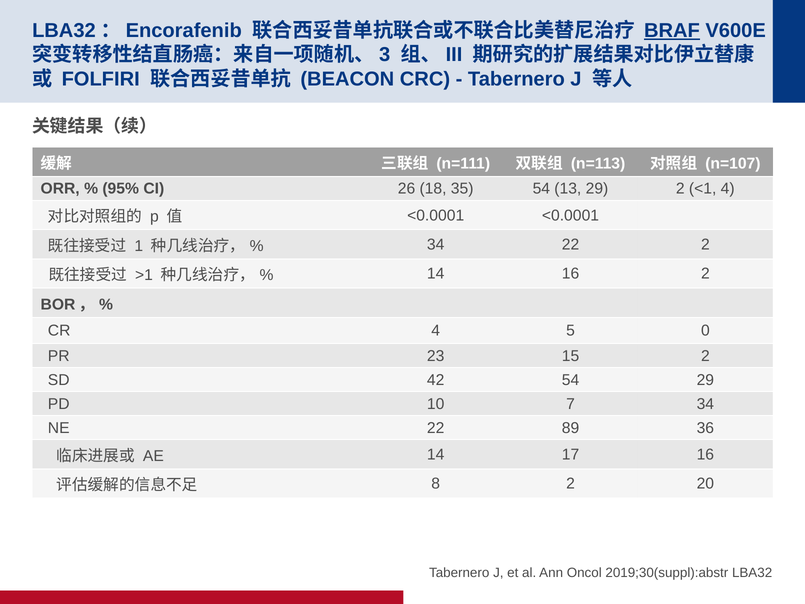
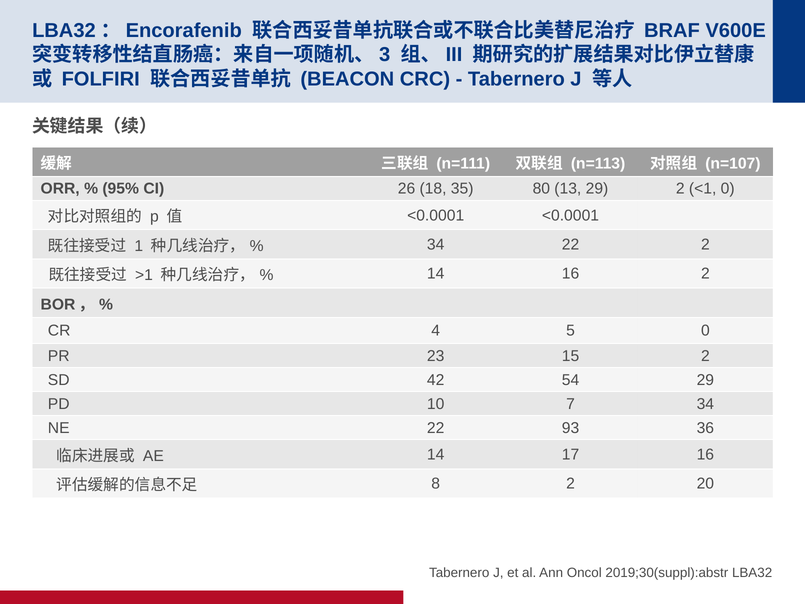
BRAF underline: present -> none (672, 31)
35 54: 54 -> 80 (541, 189)
<1 4: 4 -> 0 (728, 189)
89: 89 -> 93 (571, 428)
